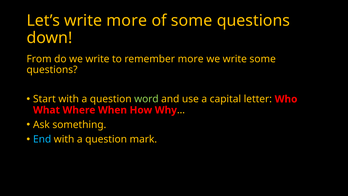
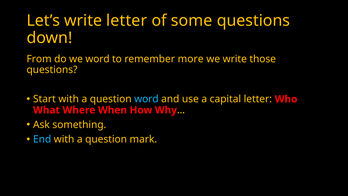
write more: more -> letter (127, 21)
do we write: write -> word (97, 59)
write some: some -> those (263, 59)
word colour: light green -> light blue (146, 99)
